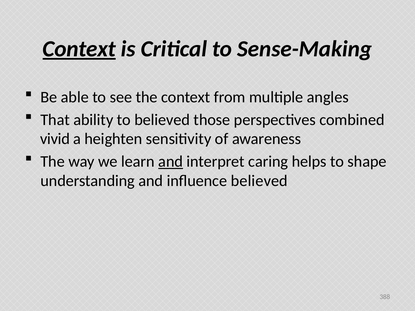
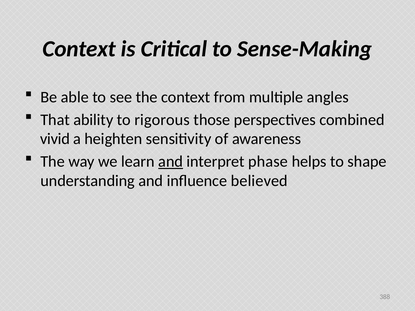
Context underline: present -> none (79, 49)
to believed: believed -> rigorous (162, 120)
caring: caring -> phase (268, 162)
